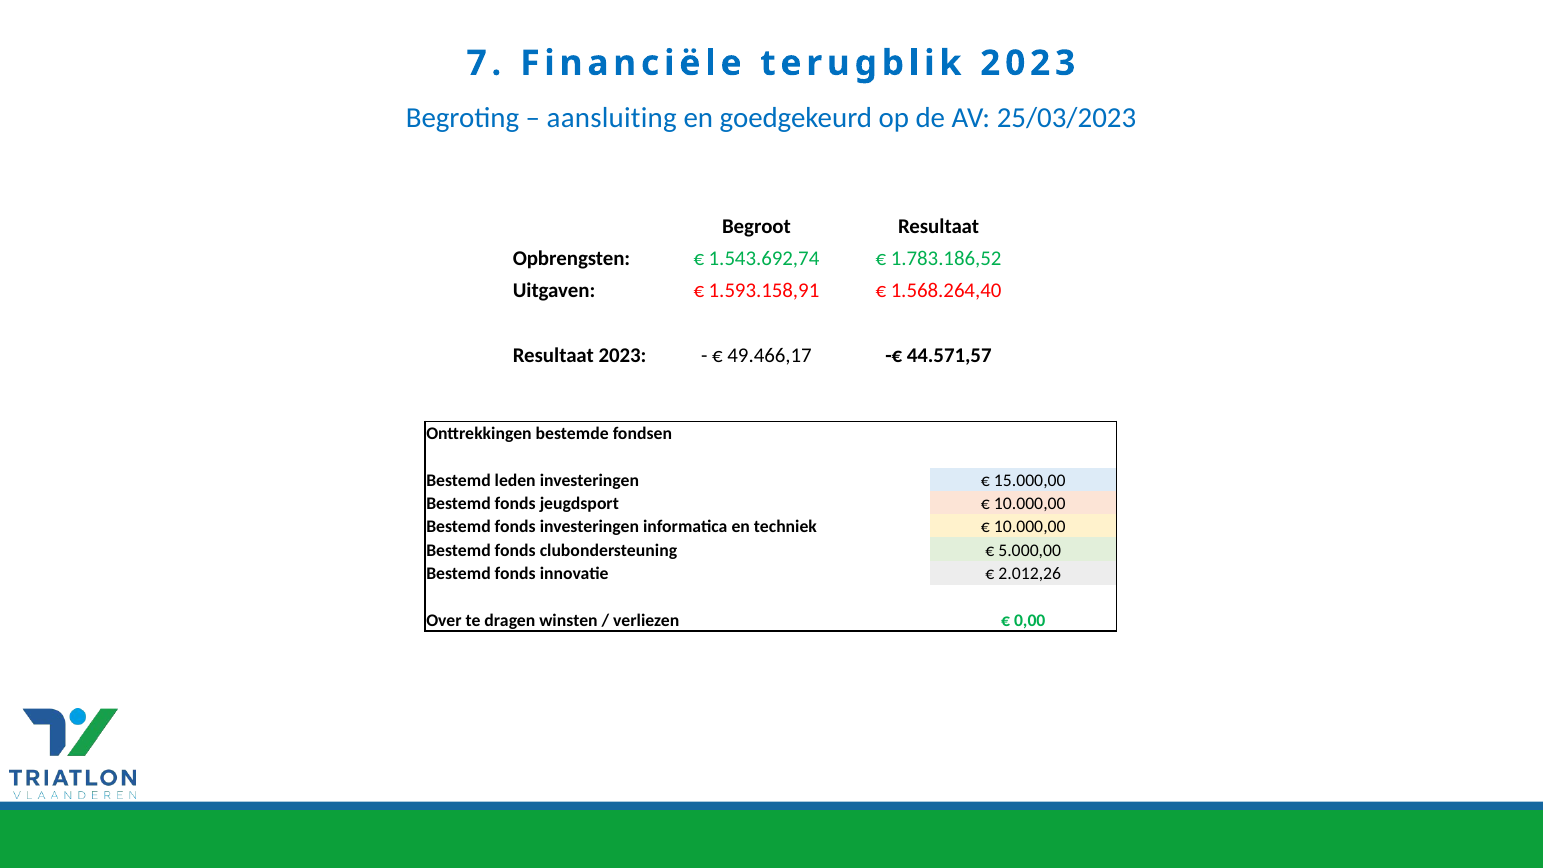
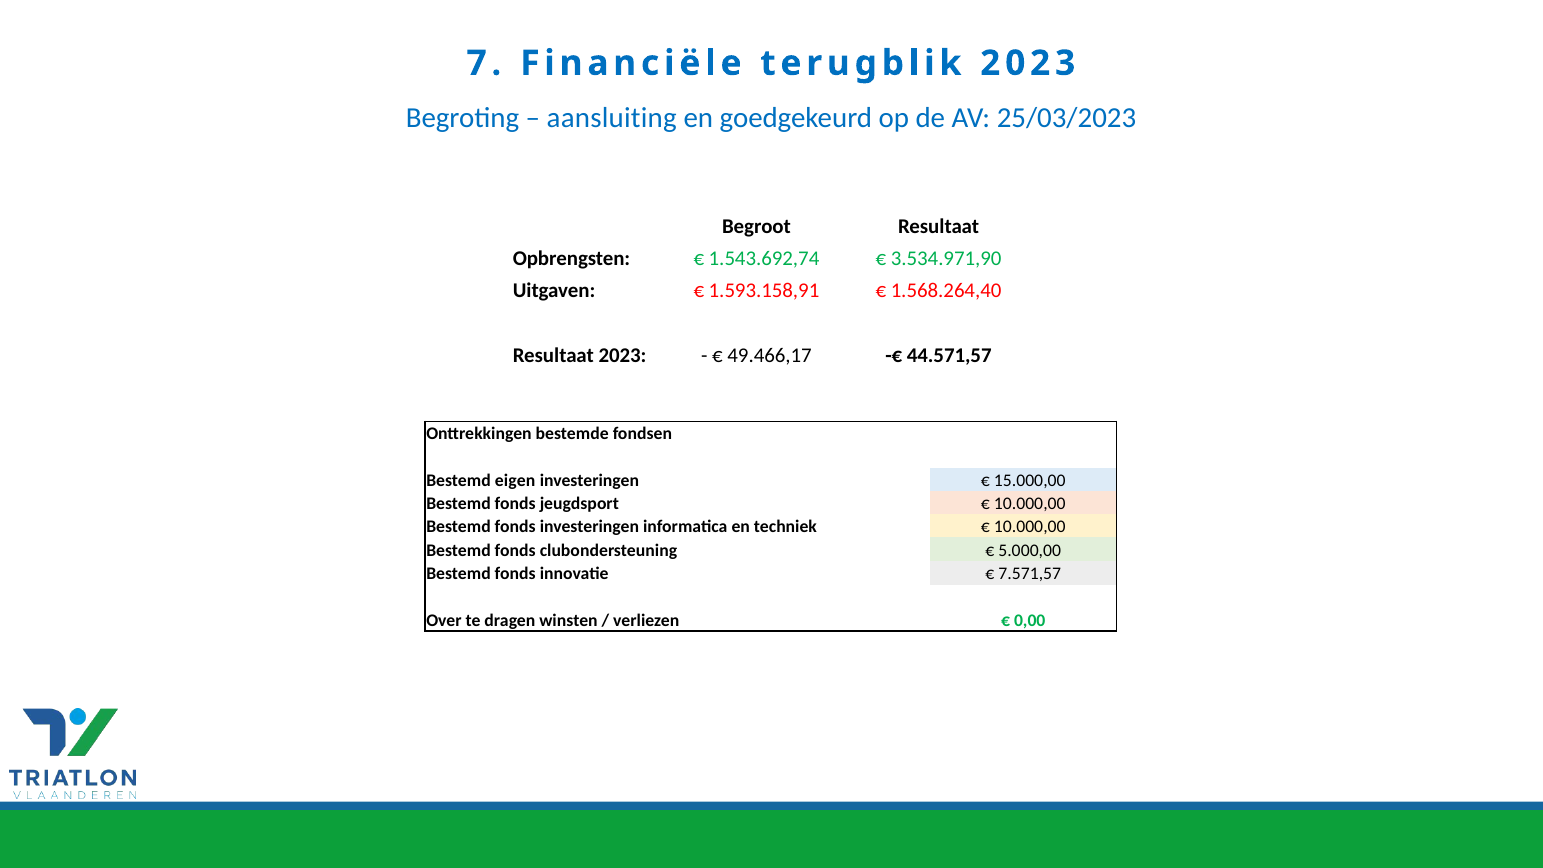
1.783.186,52: 1.783.186,52 -> 3.534.971,90 (946, 259)
leden: leden -> eigen (515, 480)
2.012,26: 2.012,26 -> 7.571,57 (1030, 574)
